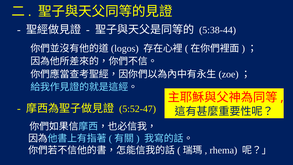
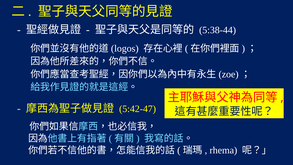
5:52-47: 5:52-47 -> 5:42-47 (138, 109)
